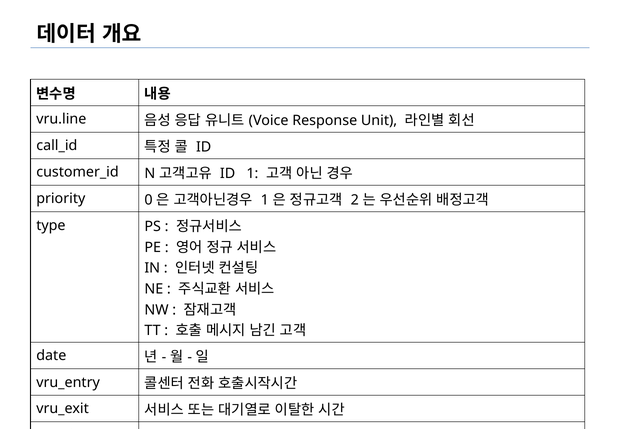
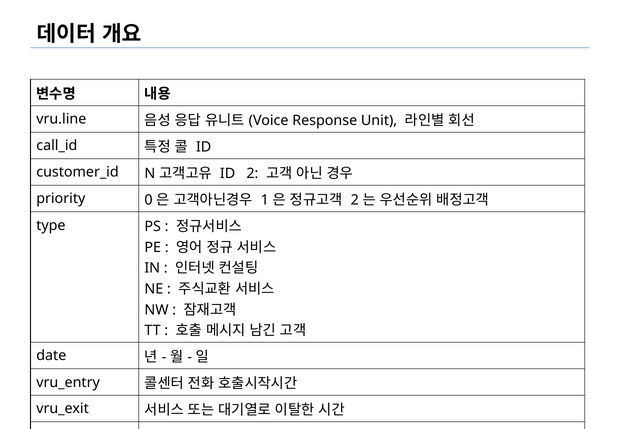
ID 1: 1 -> 2 (252, 174)
